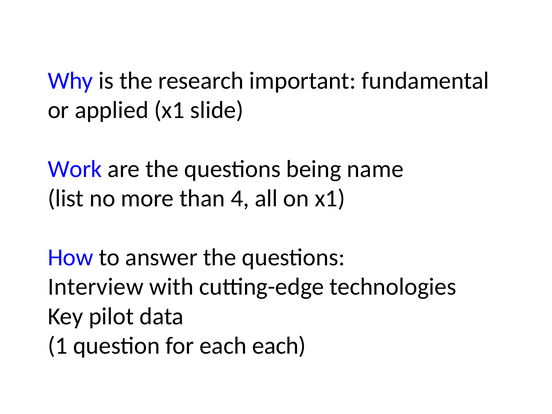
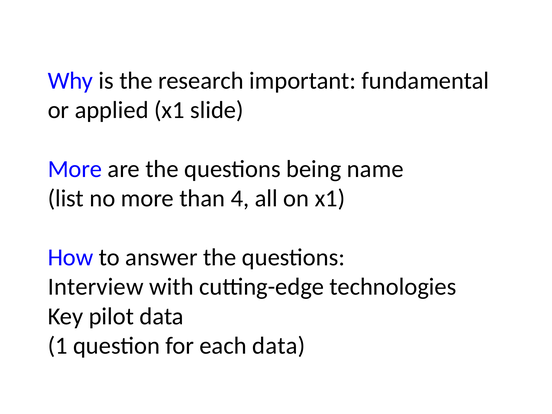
Work: Work -> More (75, 169)
each each: each -> data (279, 346)
